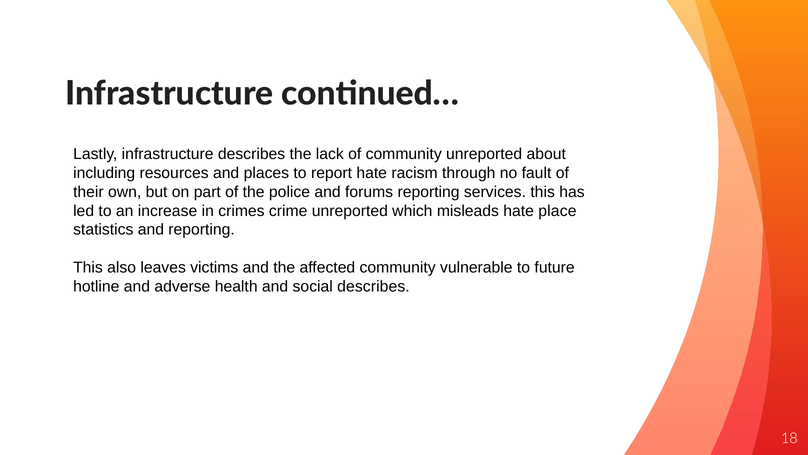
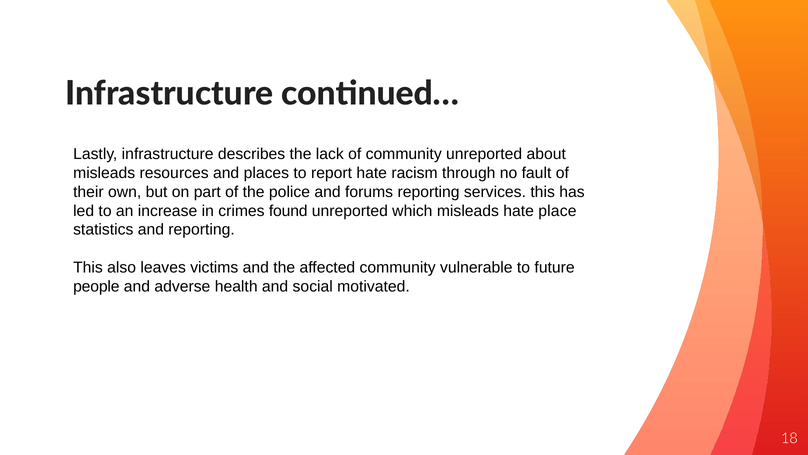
including: including -> misleads (104, 173)
crime: crime -> found (288, 211)
hotline: hotline -> people (96, 286)
social describes: describes -> motivated (374, 286)
